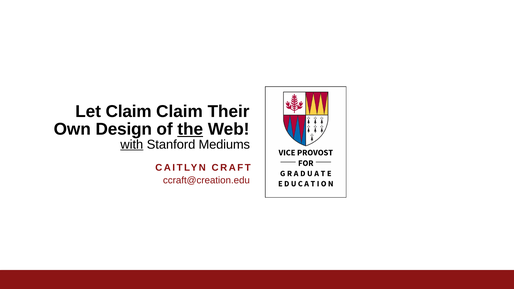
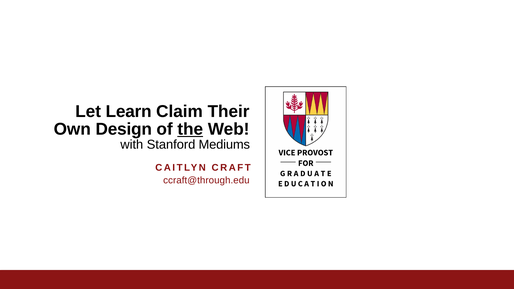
Let Claim: Claim -> Learn (129, 112)
with underline: present -> none (132, 144)
ccraft@creation.edu: ccraft@creation.edu -> ccraft@through.edu (206, 180)
